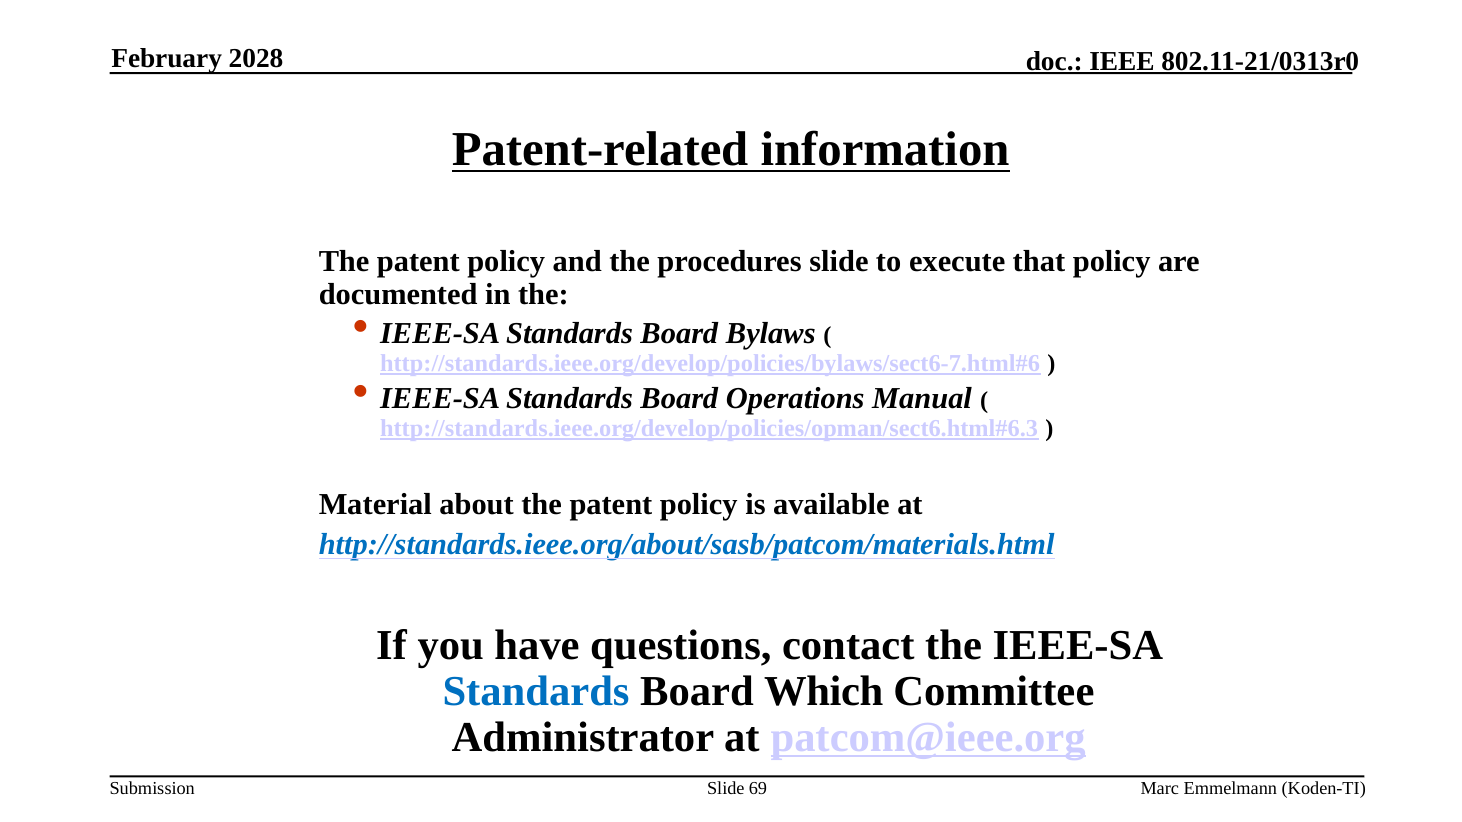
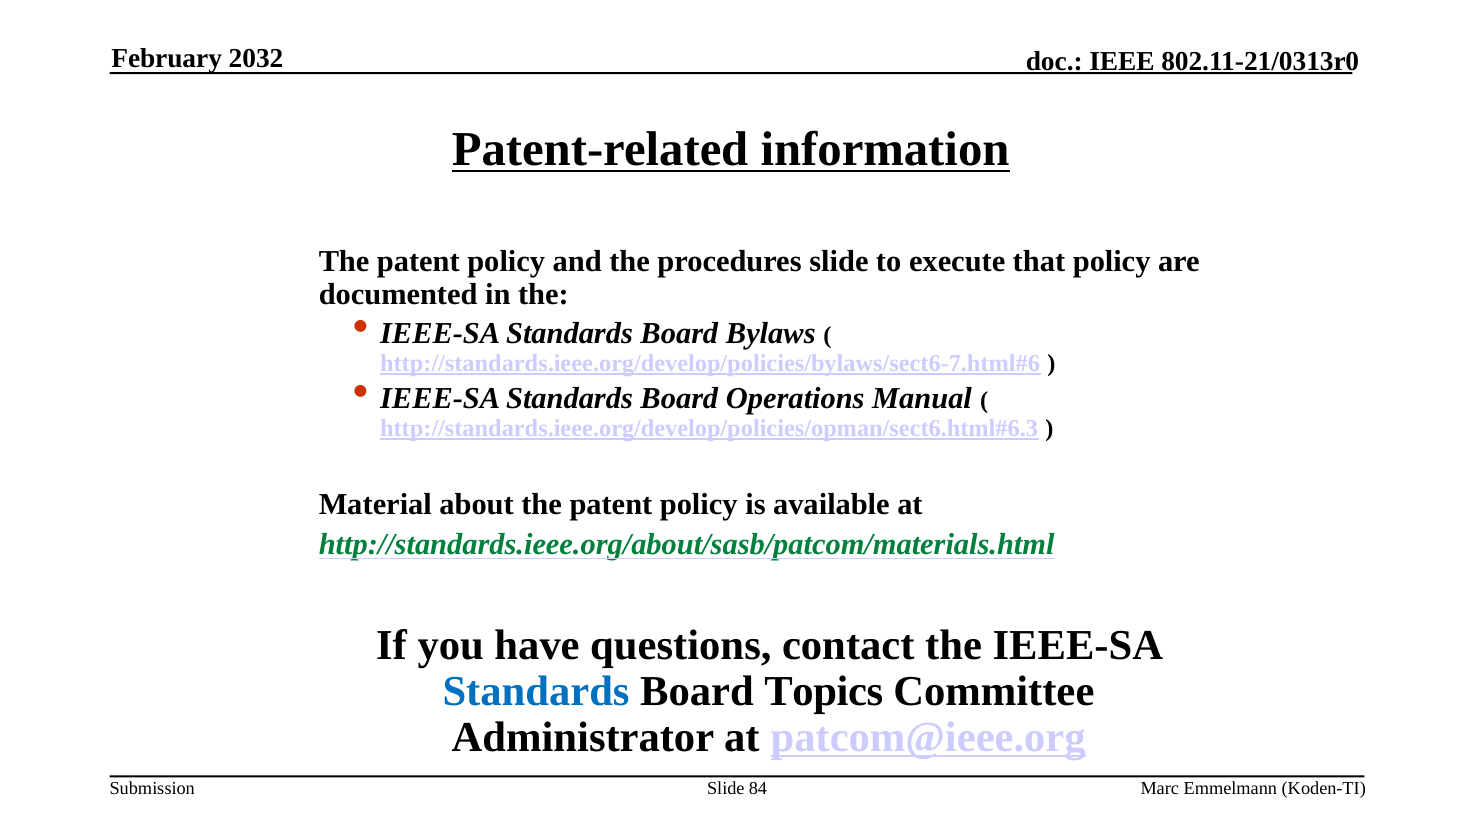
2028: 2028 -> 2032 (256, 58)
http://standards.ieee.org/about/sasb/patcom/materials.html colour: blue -> green (687, 545)
Which: Which -> Topics (824, 692)
69: 69 -> 84 (758, 789)
